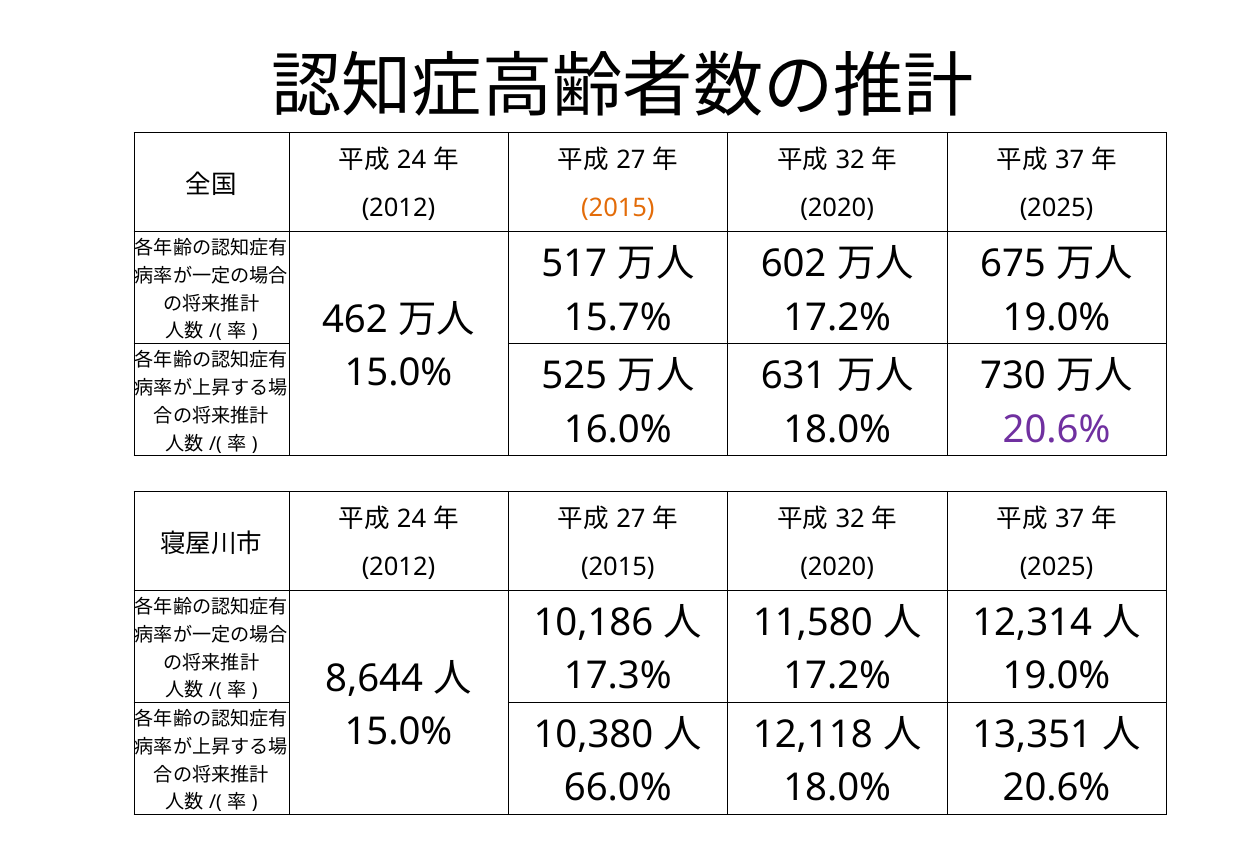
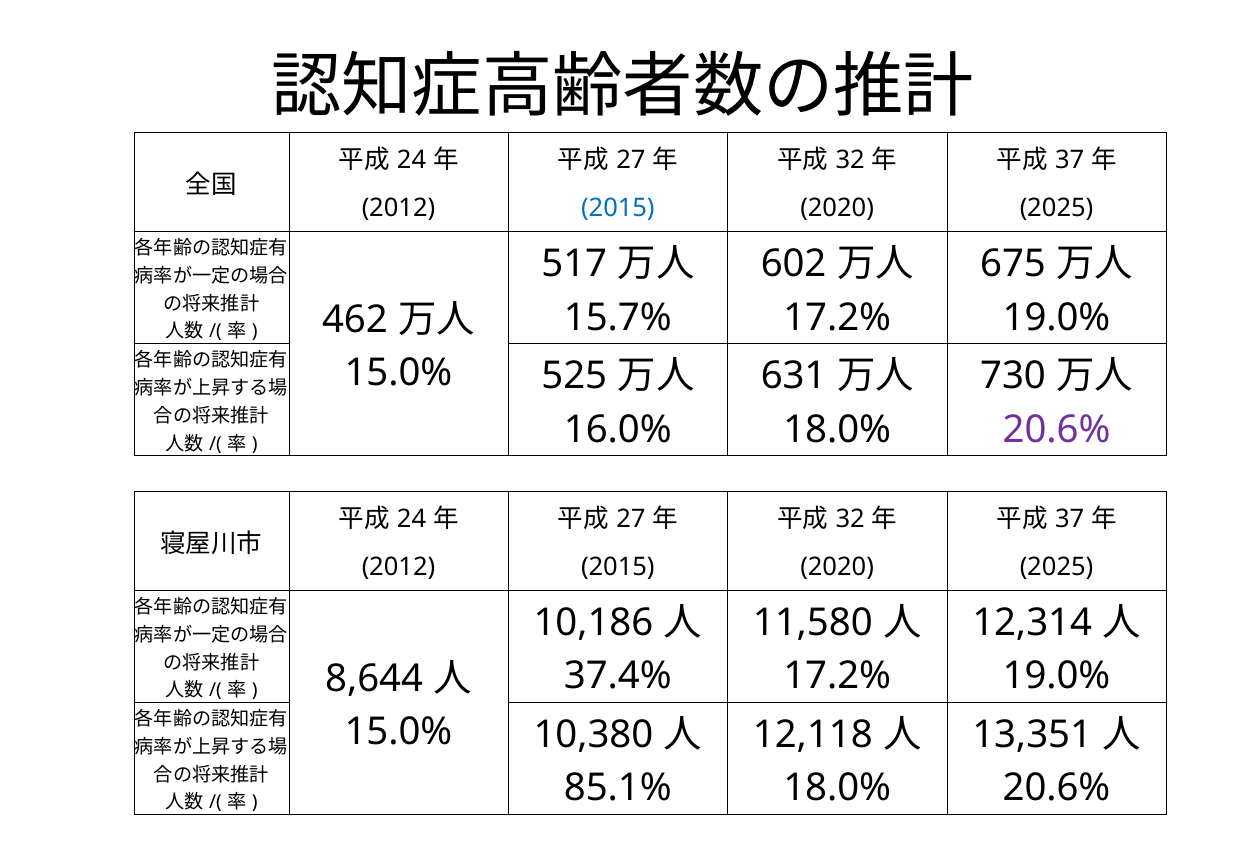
2015 colour: orange -> blue (618, 208)
17.3%: 17.3% -> 37.4% (618, 676)
66.0%: 66.0% -> 85.1% (618, 788)
